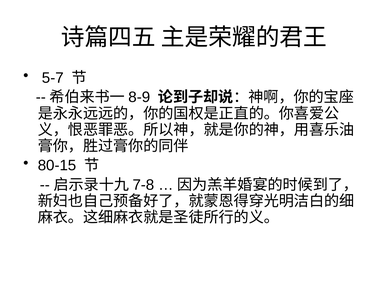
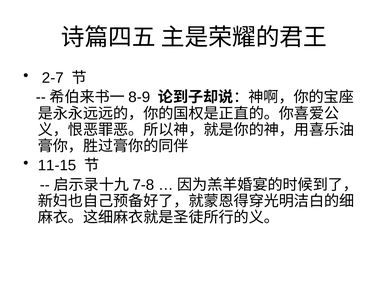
5-7: 5-7 -> 2-7 (53, 78)
80-15: 80-15 -> 11-15 (57, 165)
